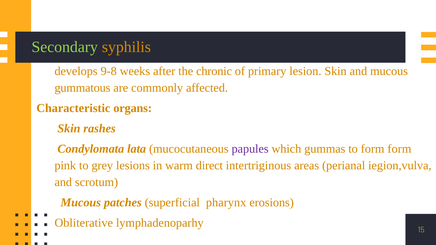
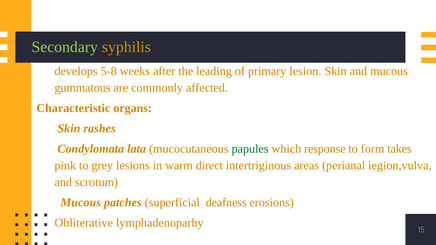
9-8: 9-8 -> 5-8 (109, 71)
chronic: chronic -> leading (214, 71)
papules colour: purple -> green (250, 149)
gummas: gummas -> response (325, 149)
form form: form -> takes (400, 149)
pharynx: pharynx -> deafness (226, 203)
